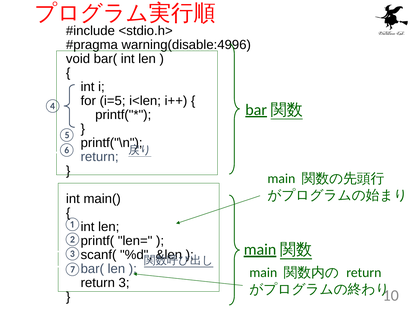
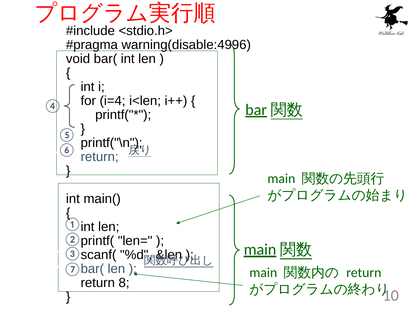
i=5: i=5 -> i=4 (113, 101)
3: 3 -> 8 (124, 283)
